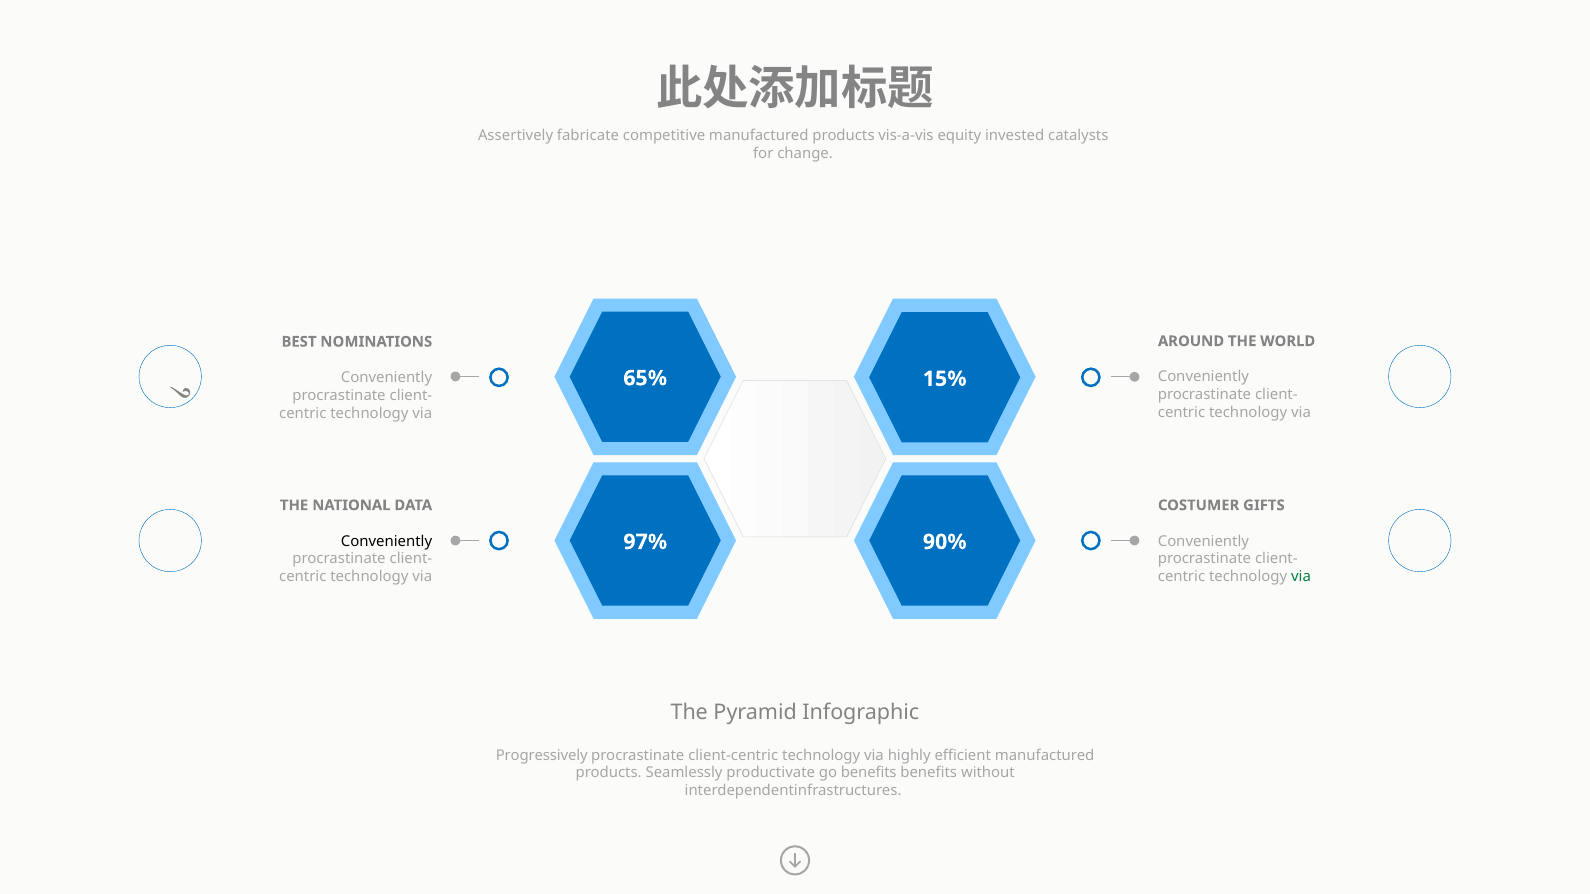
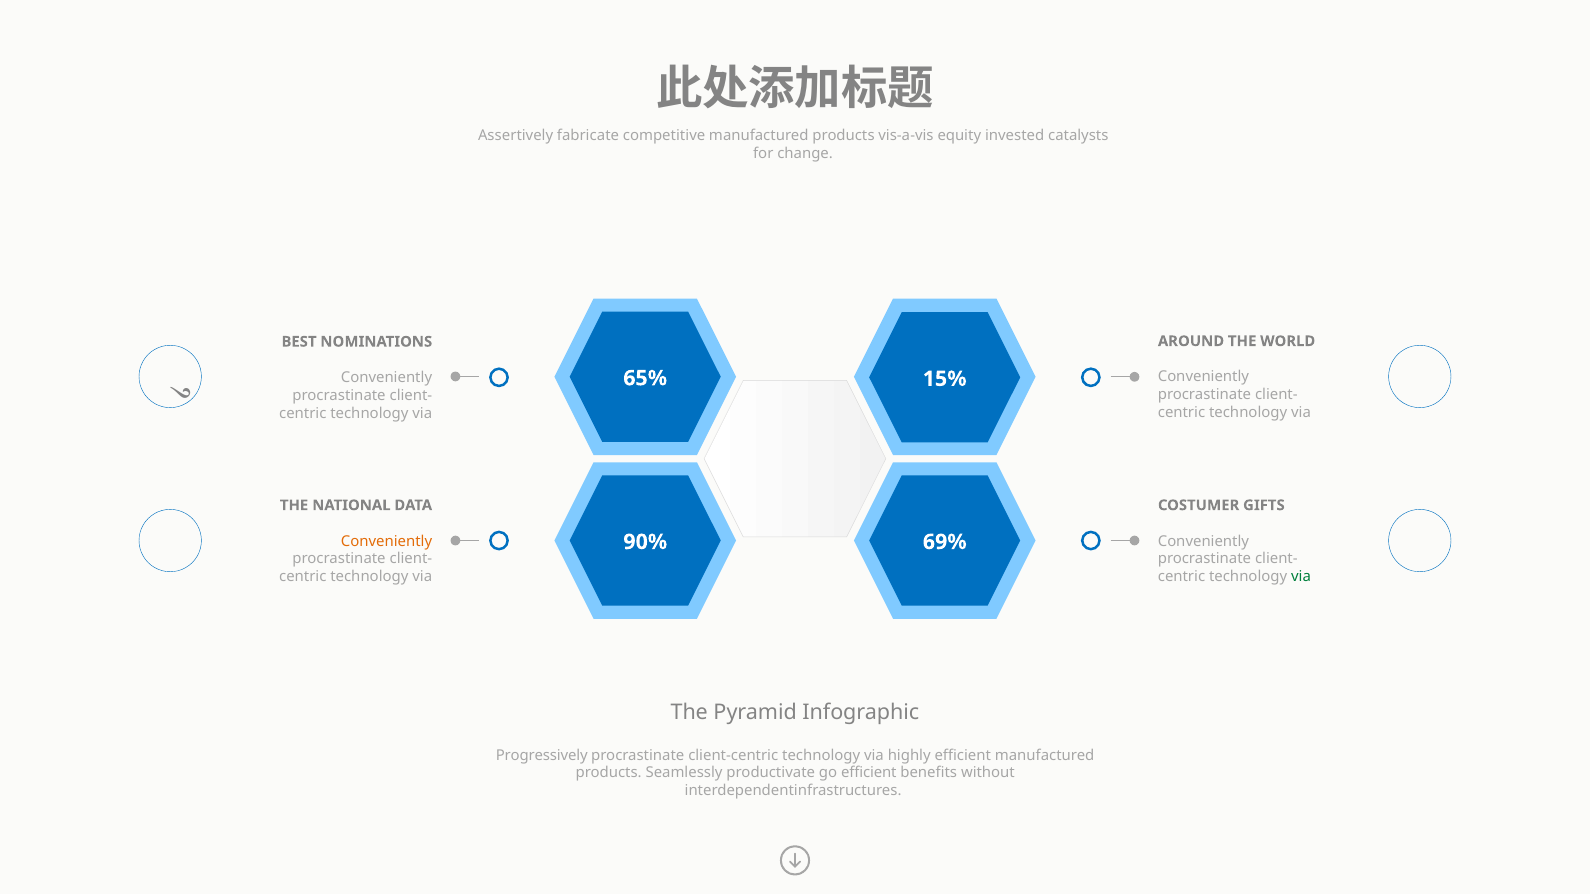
Conveniently colour: black -> orange (387, 541)
97%: 97% -> 90% (645, 542)
90%: 90% -> 69% (945, 542)
go benefits: benefits -> efficient (869, 773)
